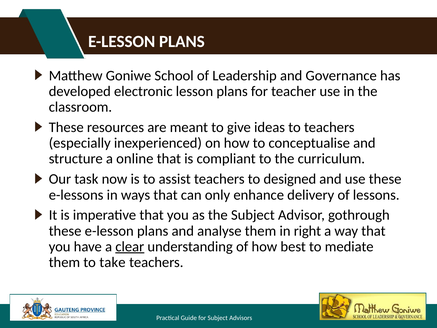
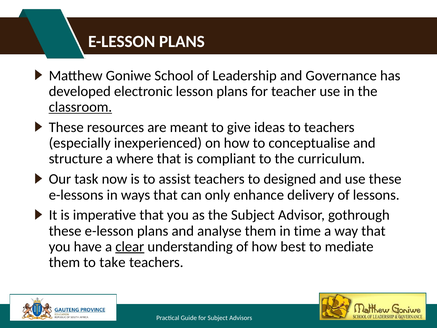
classroom underline: none -> present (80, 107)
online: online -> where (135, 159)
right: right -> time (307, 231)
